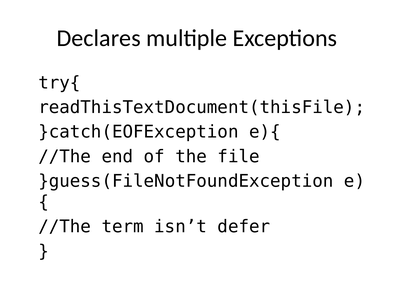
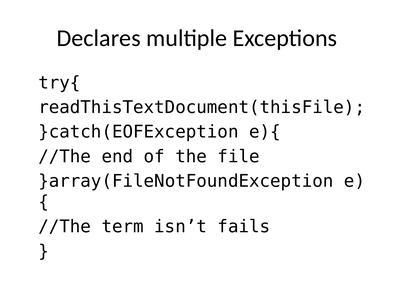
}guess(FileNotFoundException: }guess(FileNotFoundException -> }array(FileNotFoundException (186, 181)
defer: defer -> fails (244, 226)
